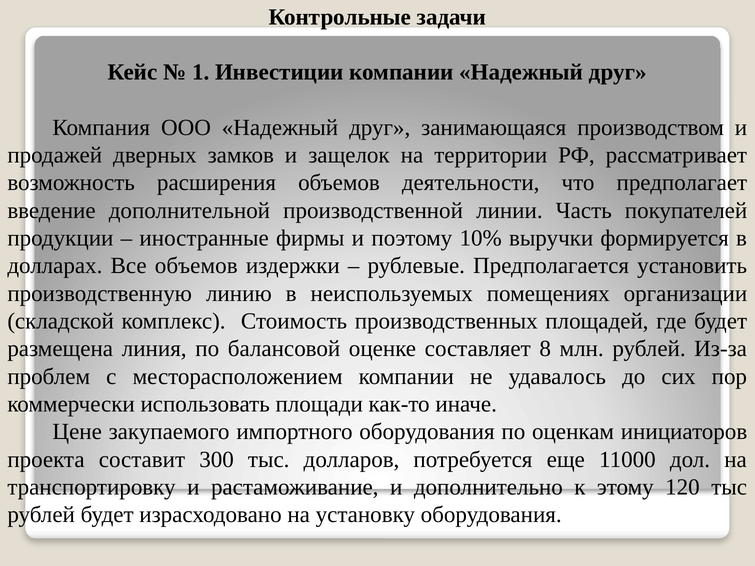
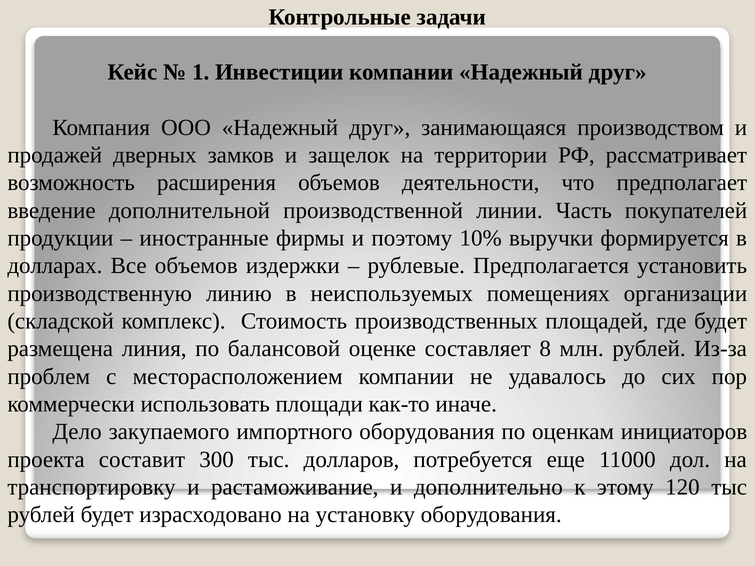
Цене: Цене -> Дело (77, 432)
